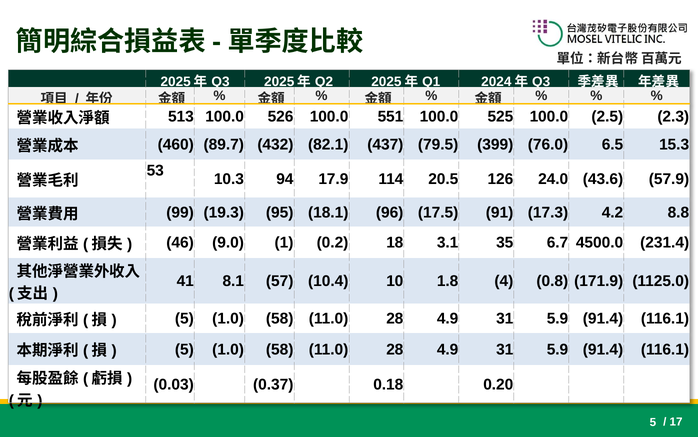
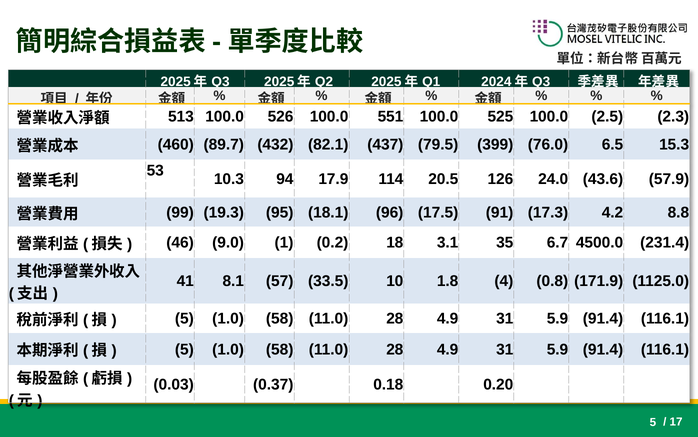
10.4: 10.4 -> 33.5 (328, 281)
